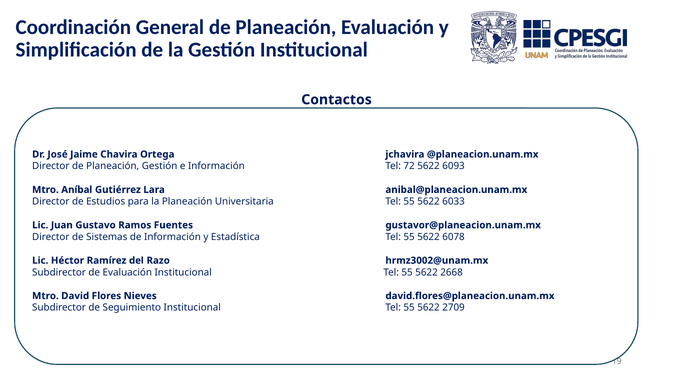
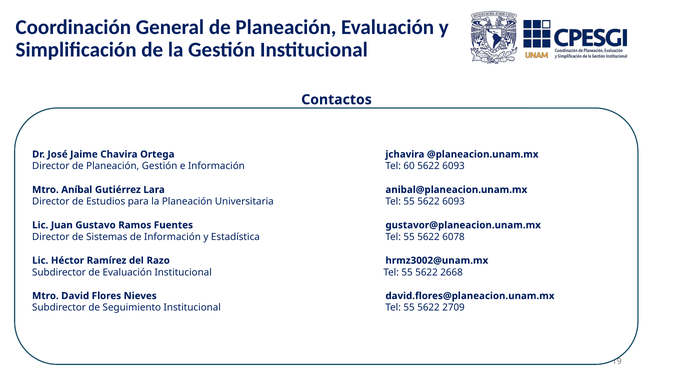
72: 72 -> 60 (409, 166)
55 5622 6033: 6033 -> 6093 (454, 201)
